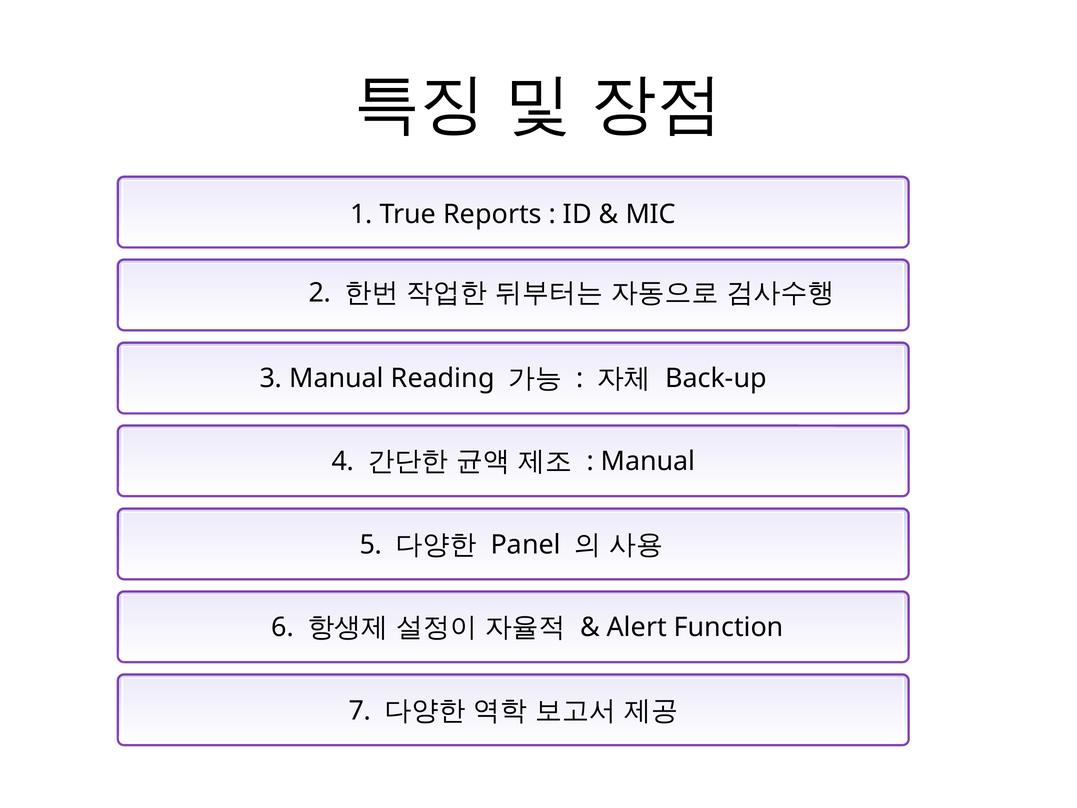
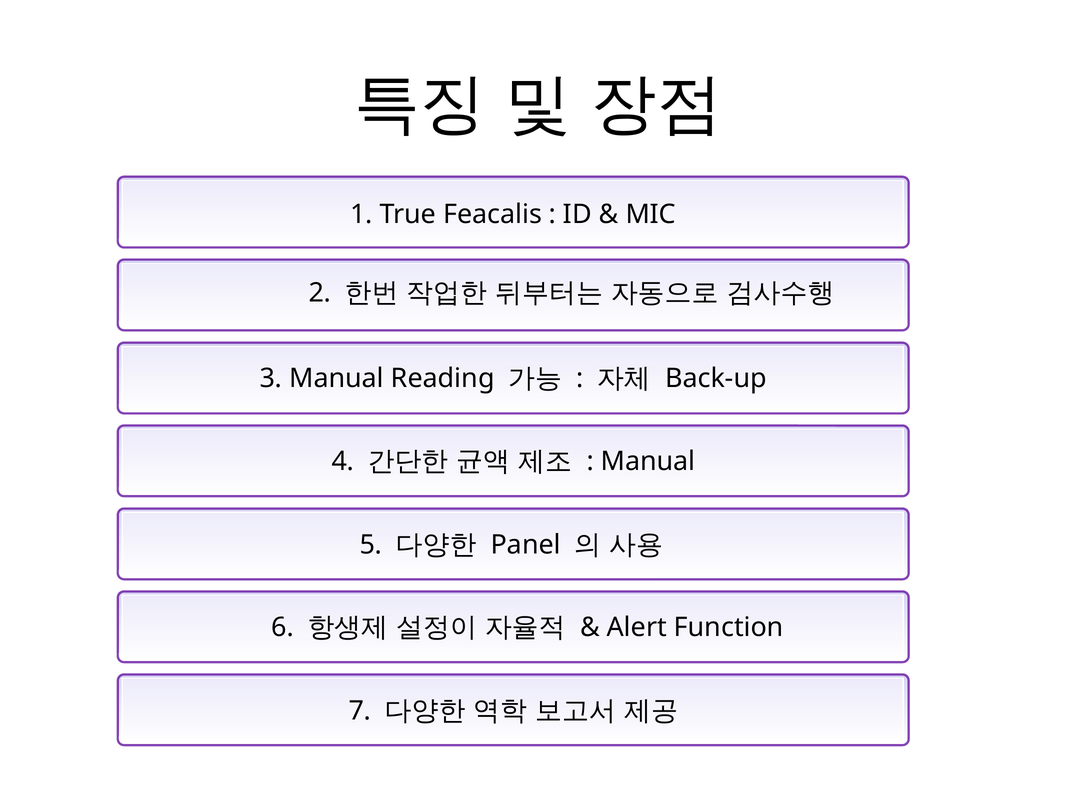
Reports: Reports -> Feacalis (493, 214)
